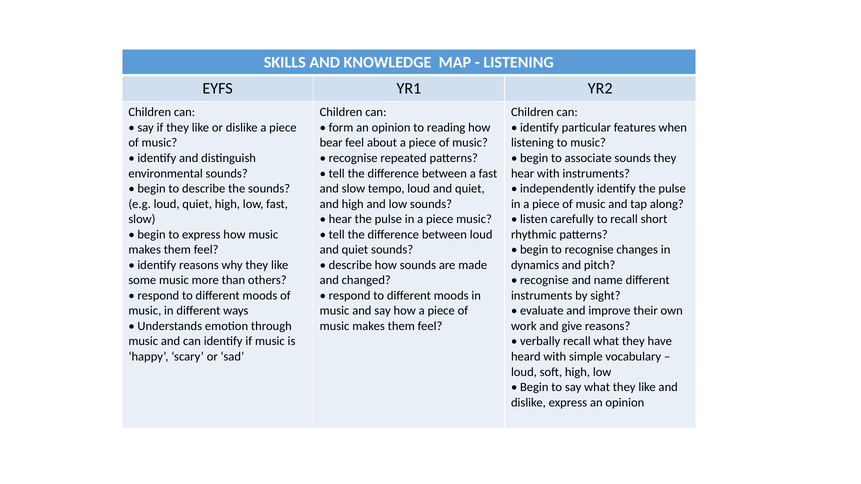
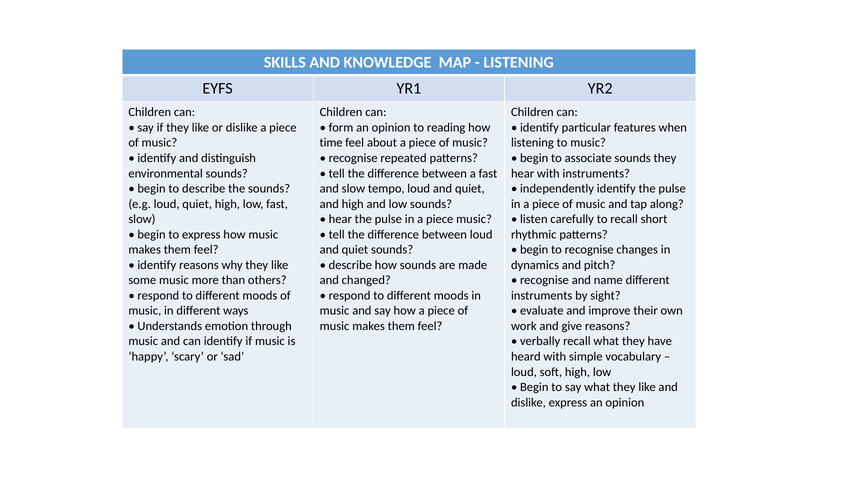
bear: bear -> time (331, 143)
